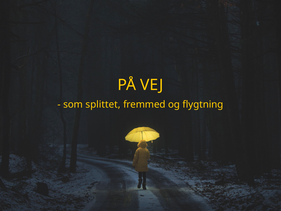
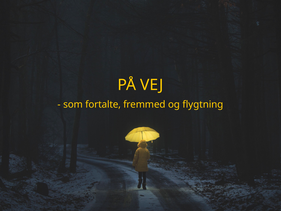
splittet: splittet -> fortalte (103, 104)
